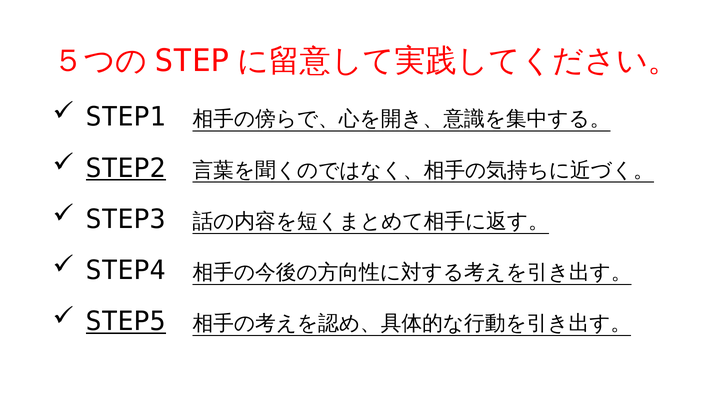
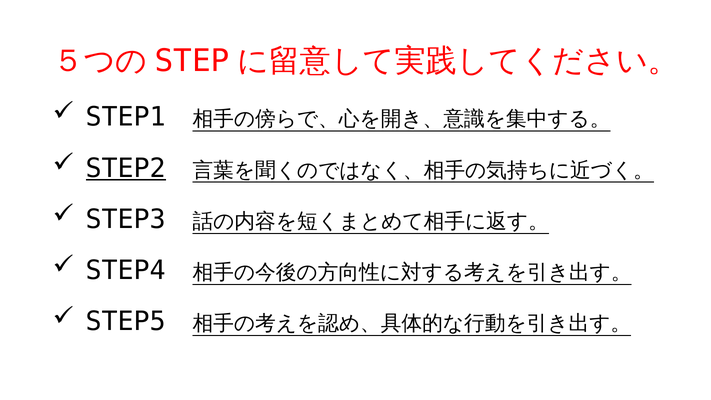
STEP5 underline: present -> none (126, 322)
